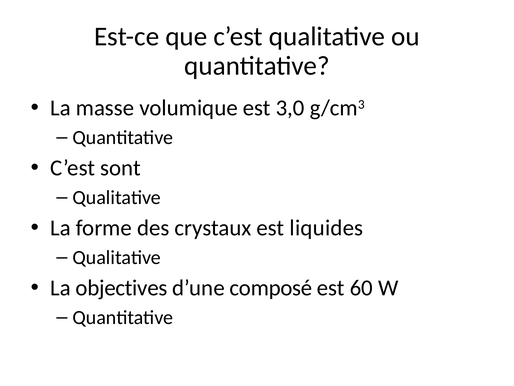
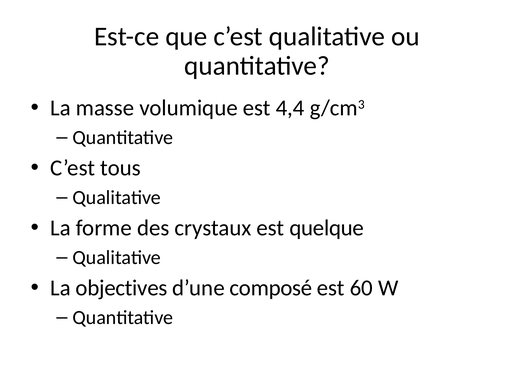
3,0: 3,0 -> 4,4 (290, 108)
sont: sont -> tous (121, 168)
liquides: liquides -> quelque (327, 228)
